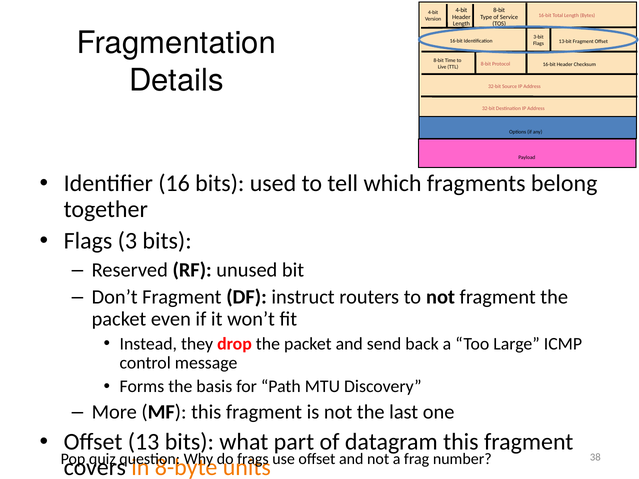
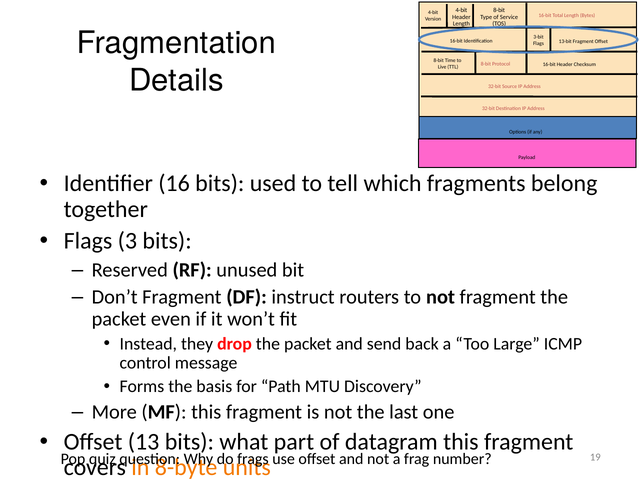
38: 38 -> 19 (595, 458)
